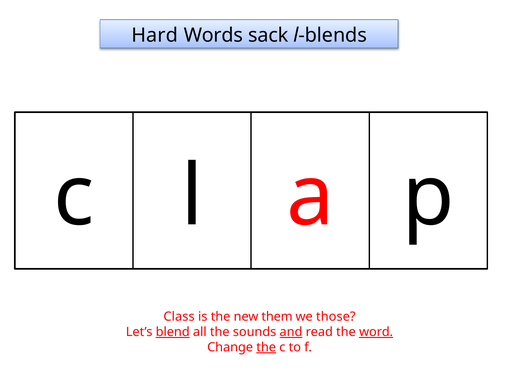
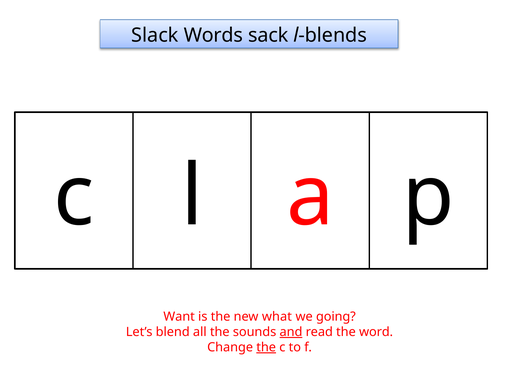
Hard: Hard -> Slack (155, 35)
Class: Class -> Want (179, 317)
them: them -> what (277, 317)
those: those -> going (336, 317)
blend underline: present -> none (173, 332)
word underline: present -> none (376, 332)
